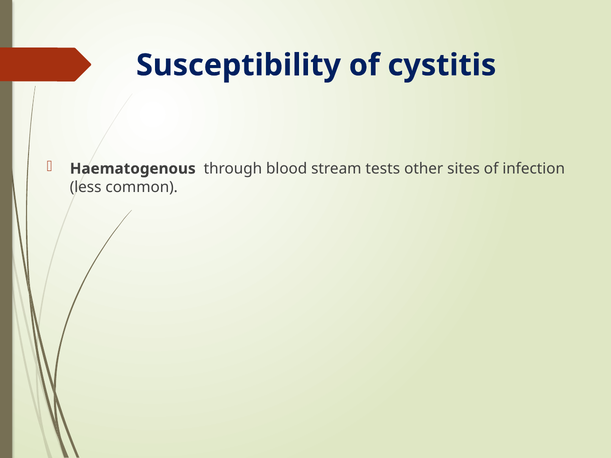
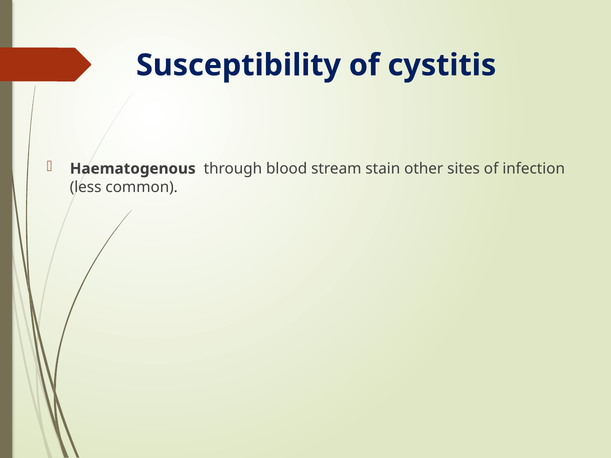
tests: tests -> stain (383, 169)
